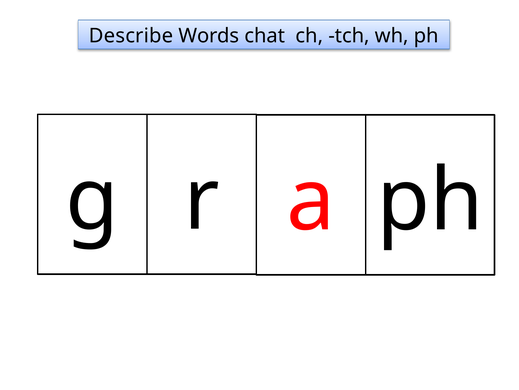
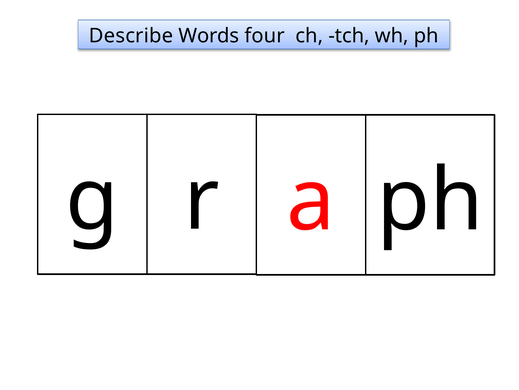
chat: chat -> four (265, 36)
